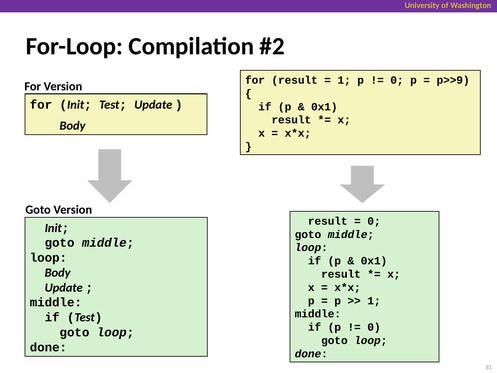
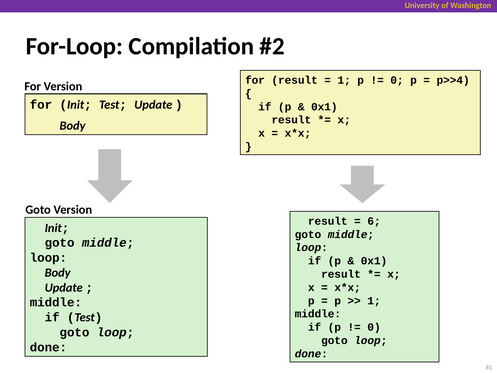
p>>9: p>>9 -> p>>4 (453, 80)
0: 0 -> 6 (374, 221)
